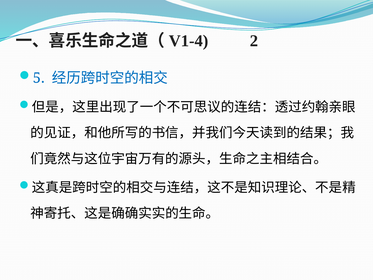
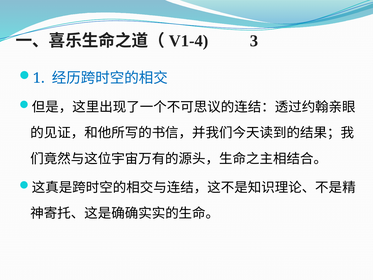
2: 2 -> 3 (254, 41)
5: 5 -> 1 (39, 78)
